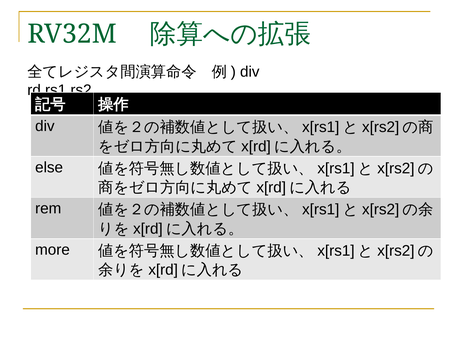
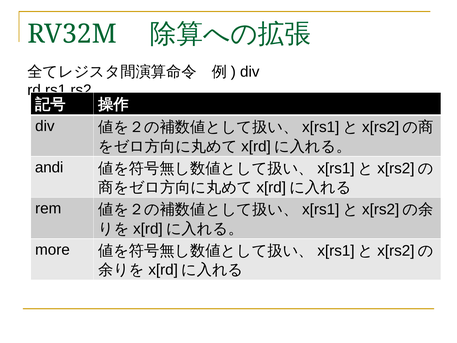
else: else -> andi (49, 167)
